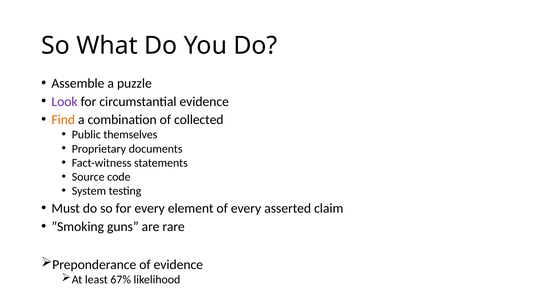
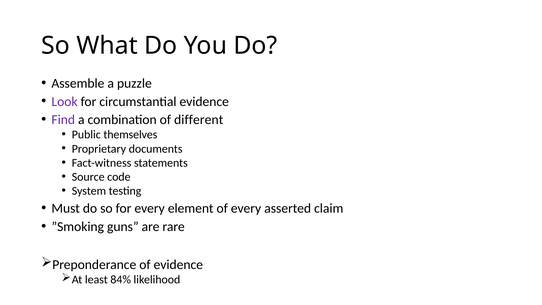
Find colour: orange -> purple (63, 120)
collected: collected -> different (199, 120)
67%: 67% -> 84% (121, 279)
